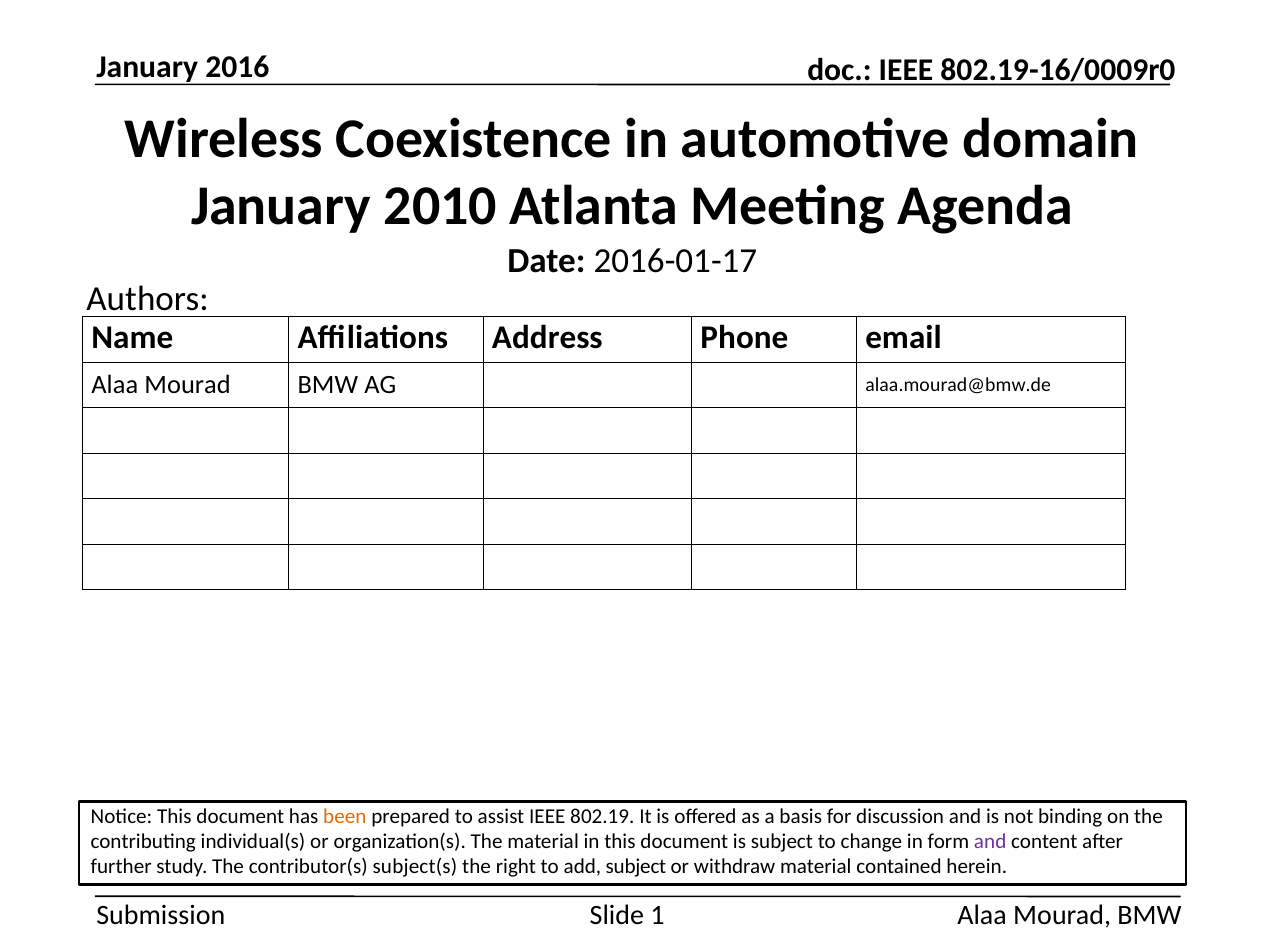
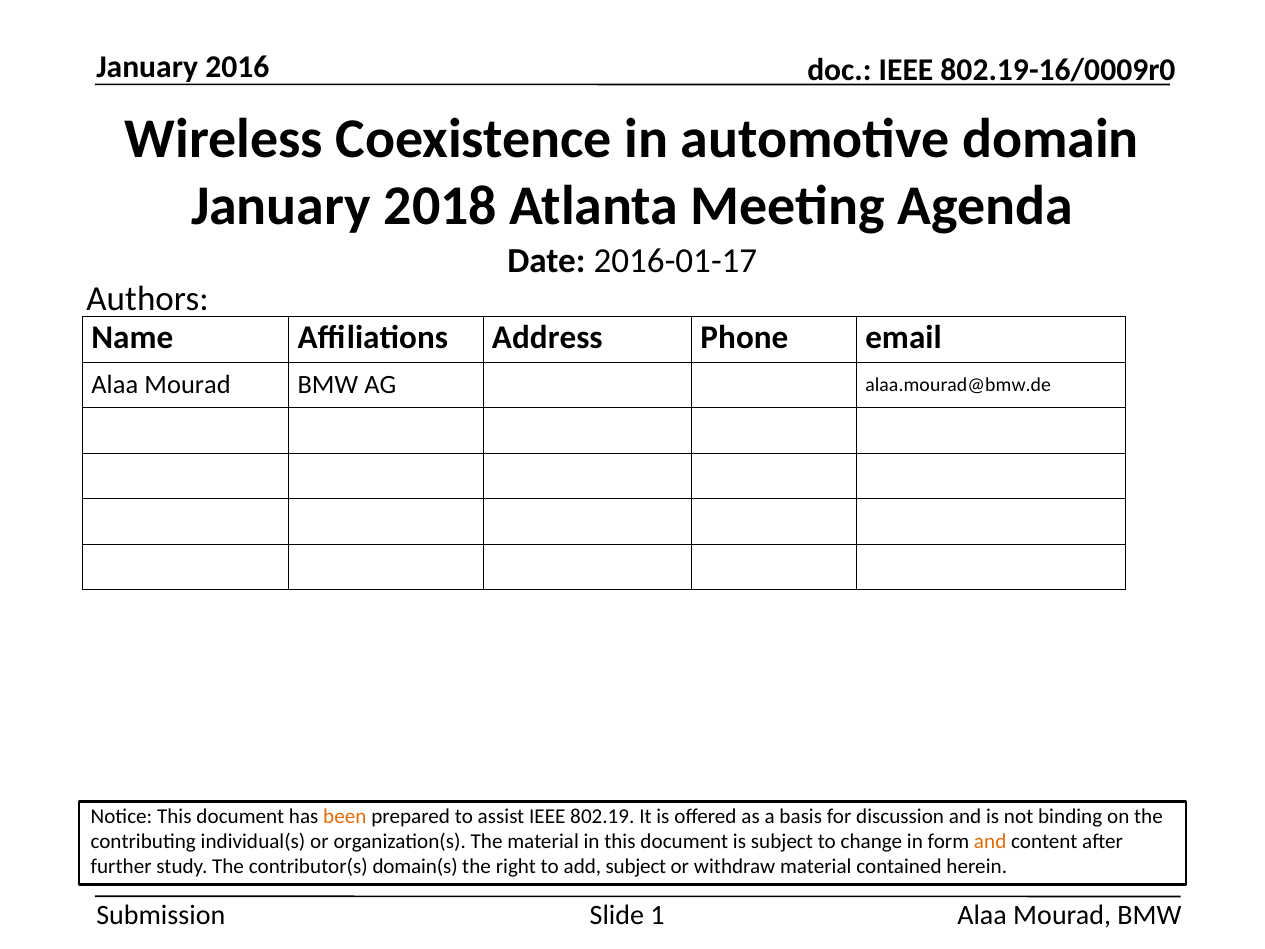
2010: 2010 -> 2018 (440, 206)
and colour: purple -> orange (990, 841)
subject(s: subject(s -> domain(s (415, 867)
